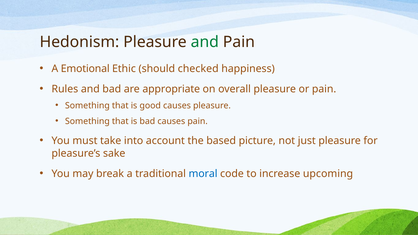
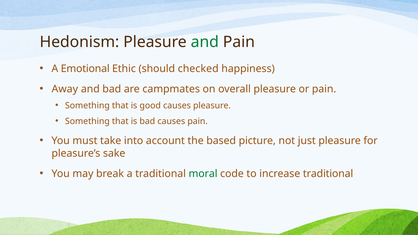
Rules: Rules -> Away (65, 89)
appropriate: appropriate -> campmates (171, 89)
moral colour: blue -> green (203, 174)
increase upcoming: upcoming -> traditional (328, 174)
